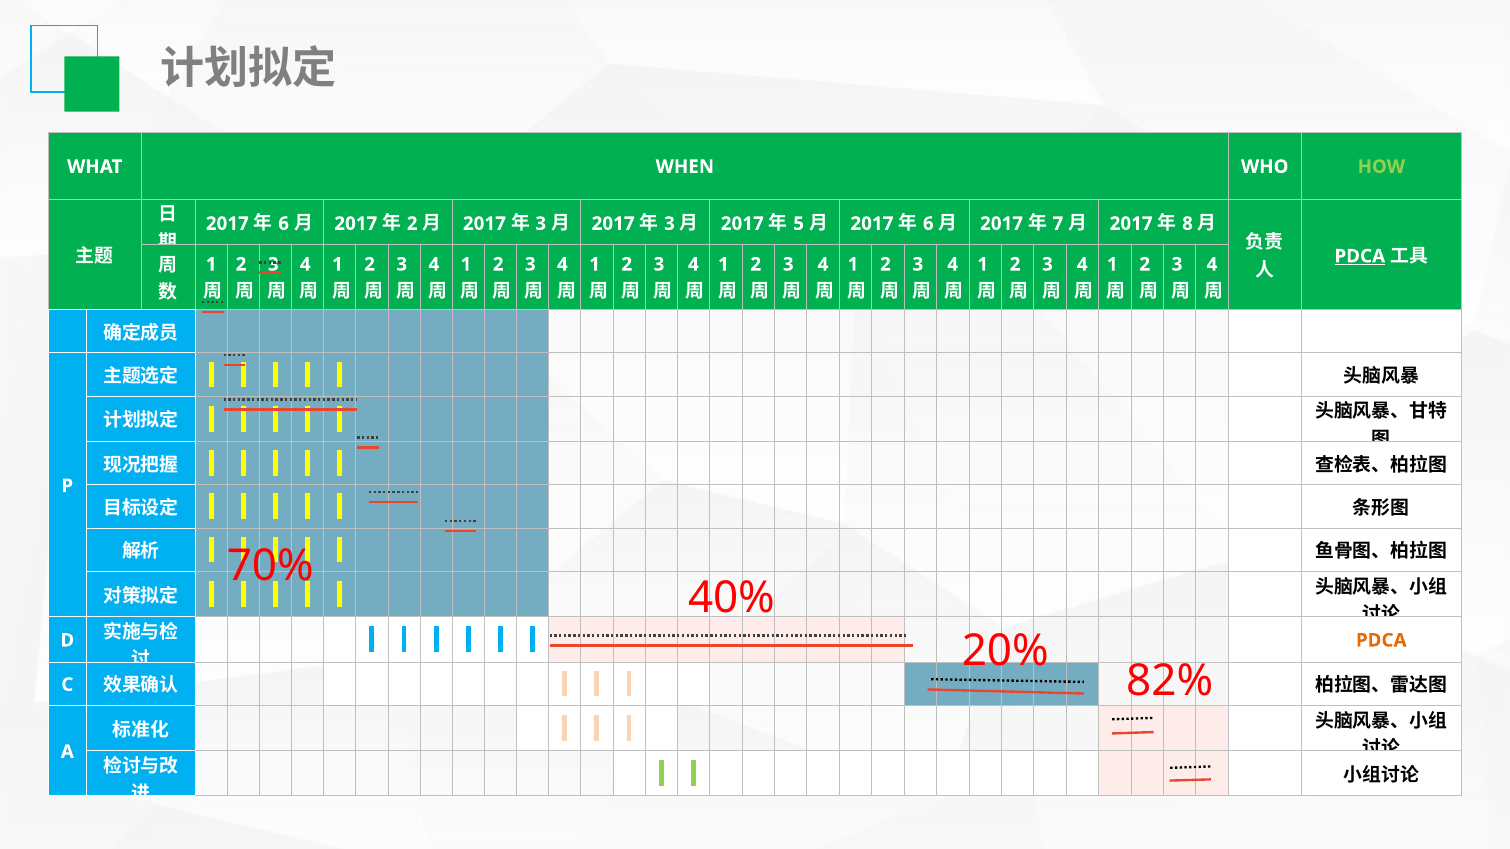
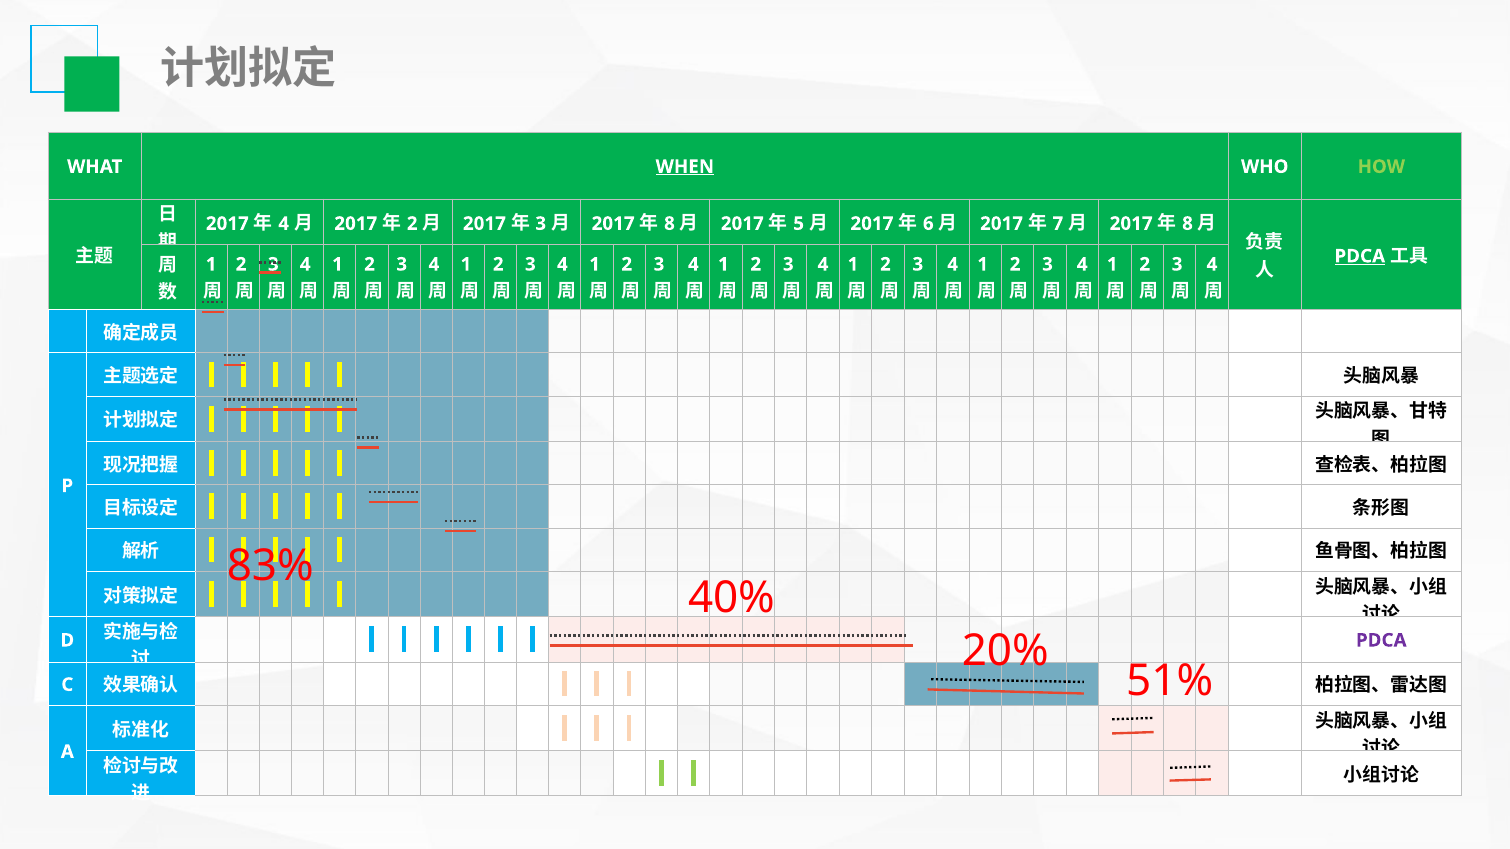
WHEN underline: none -> present (685, 167)
6: 6 -> 4 (284, 224)
3: 3 -> 8 (669, 224)
70%: 70% -> 83% (270, 567)
PDCA colour: orange -> purple (1381, 641)
82%: 82% -> 51% (1170, 681)
